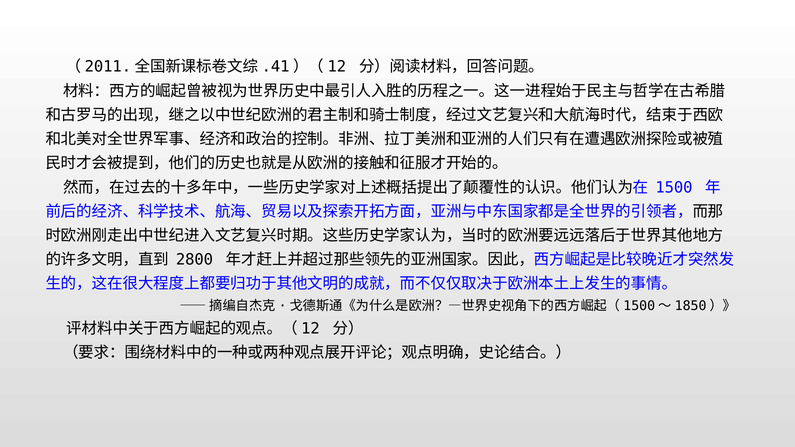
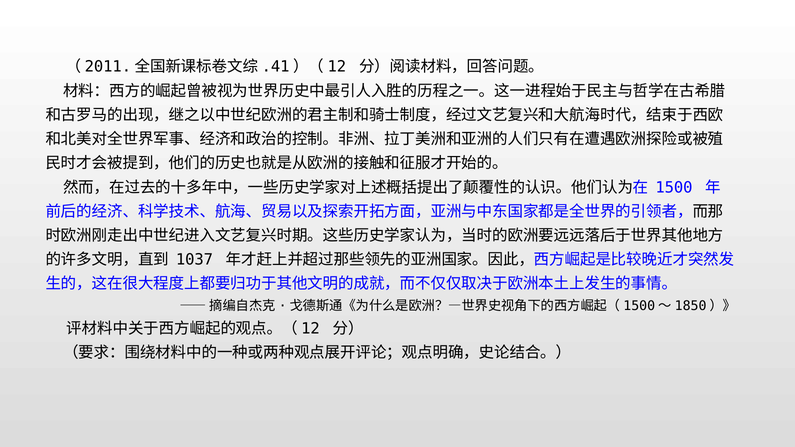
2800: 2800 -> 1037 (194, 260)
